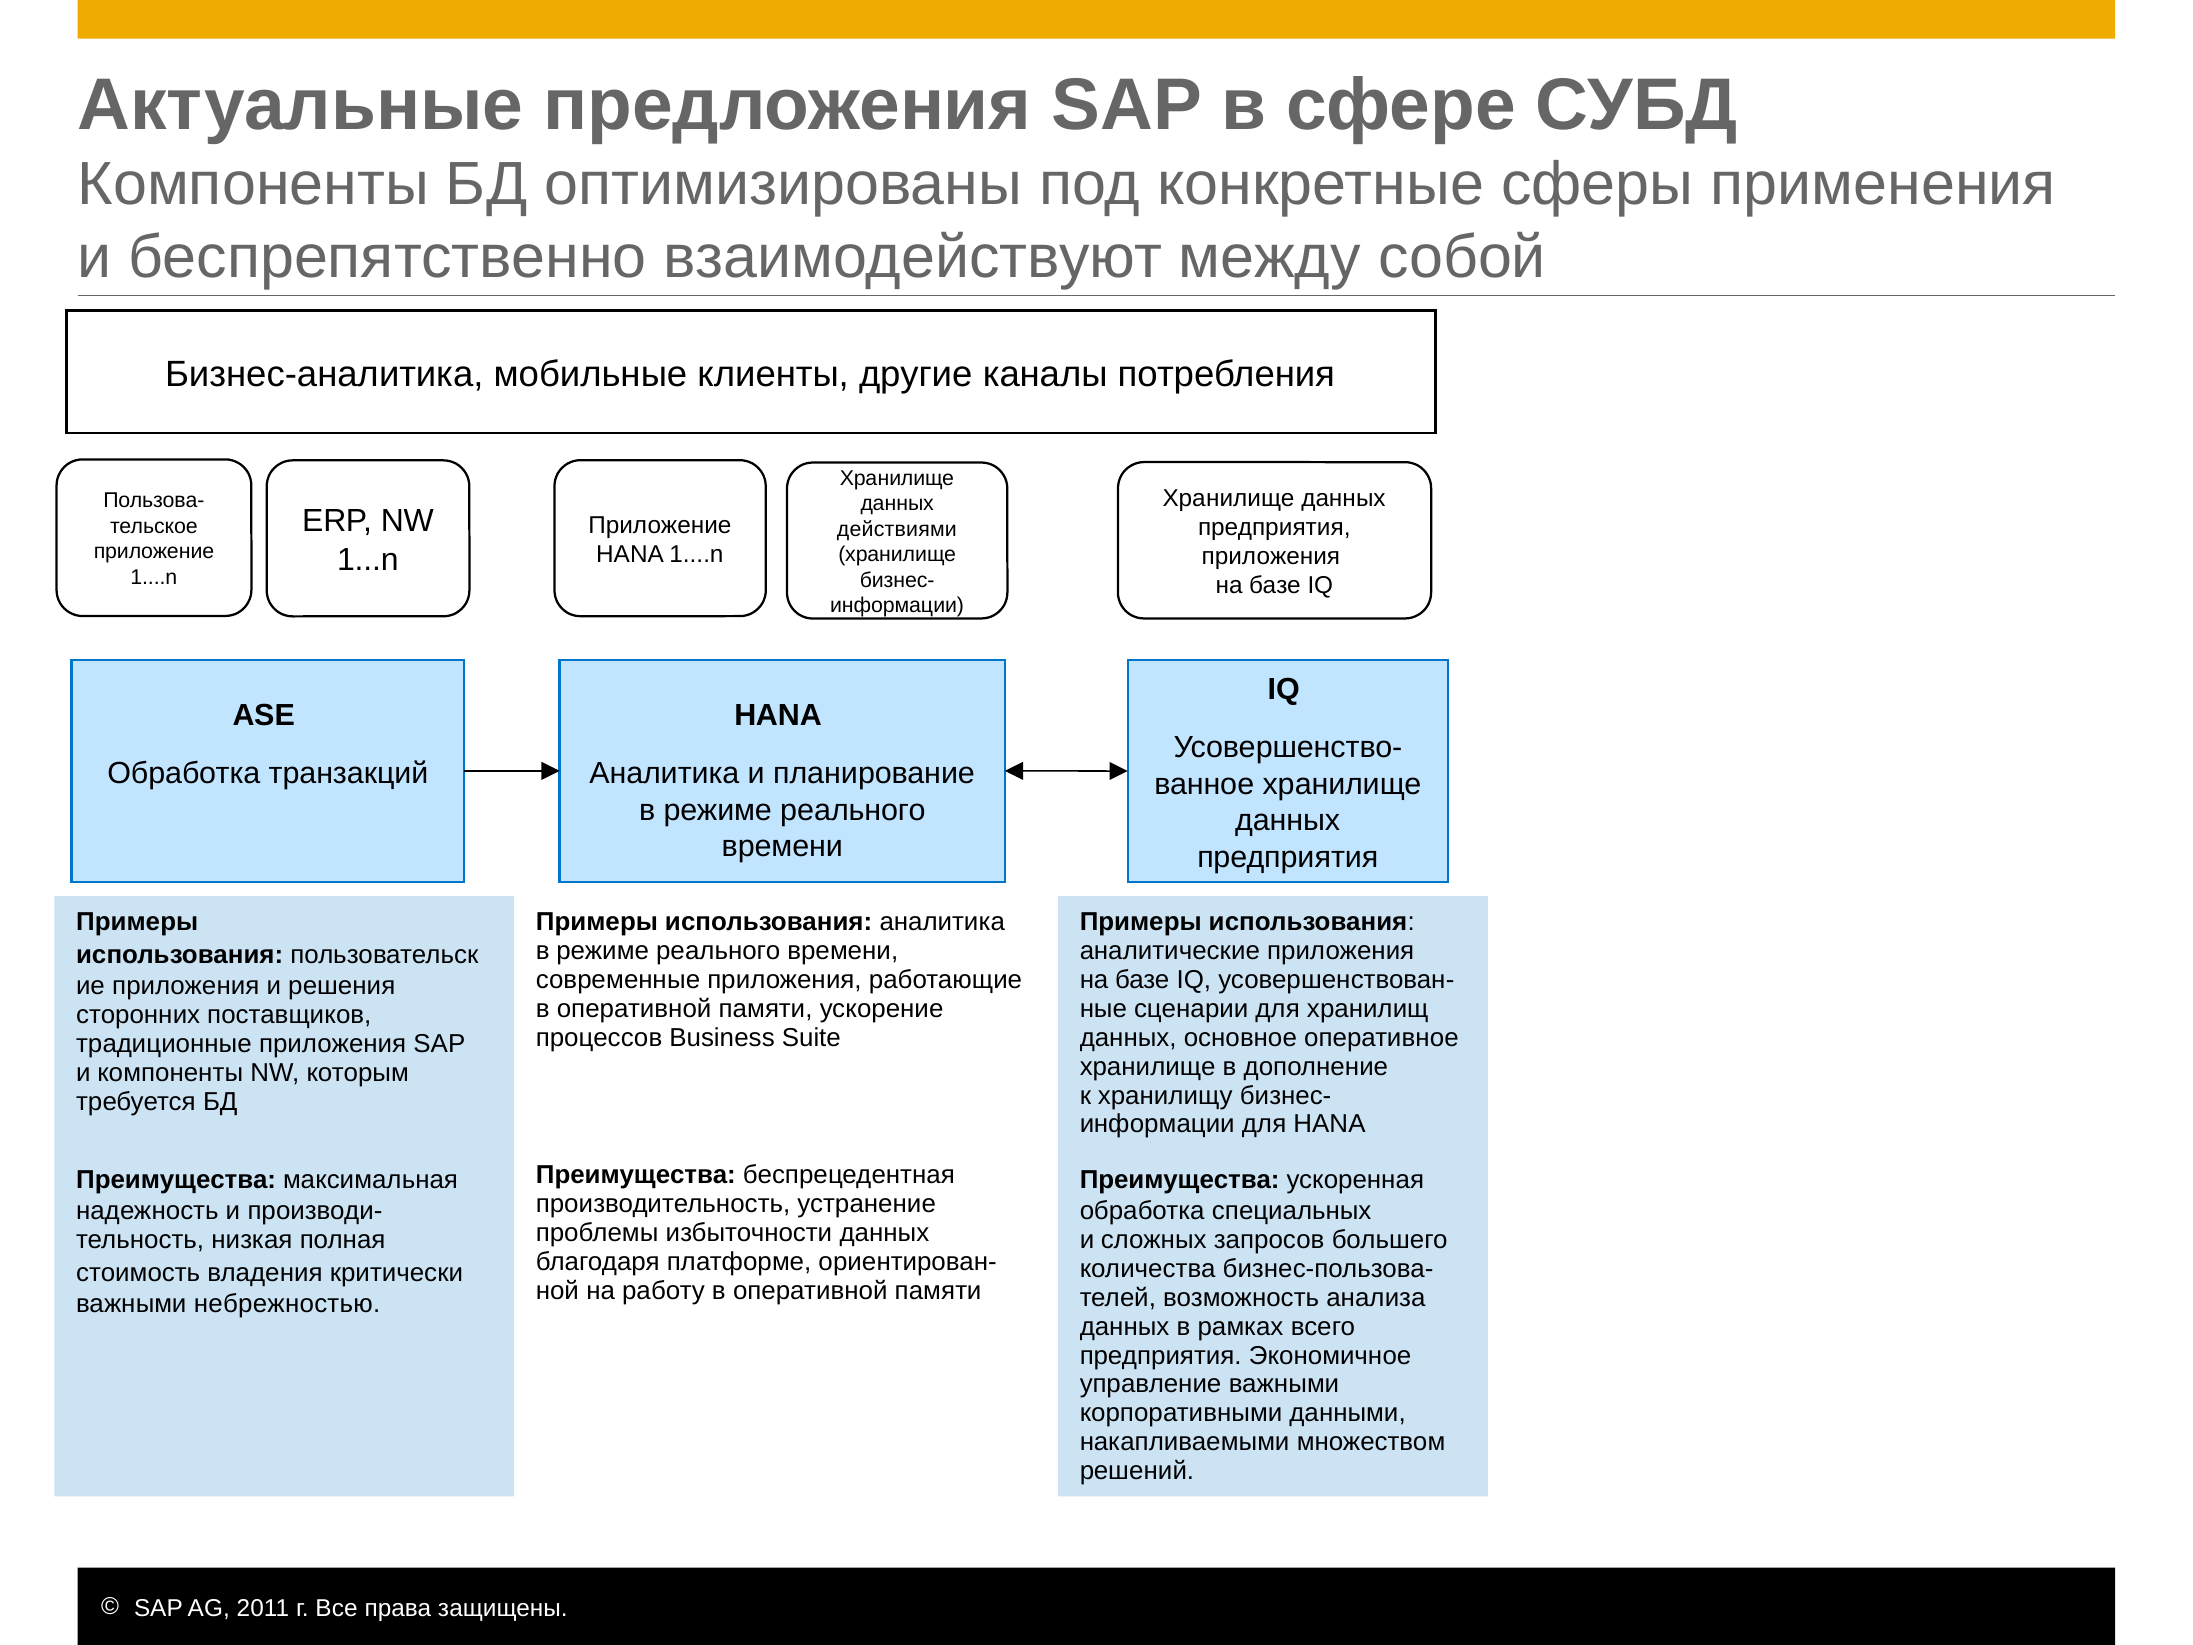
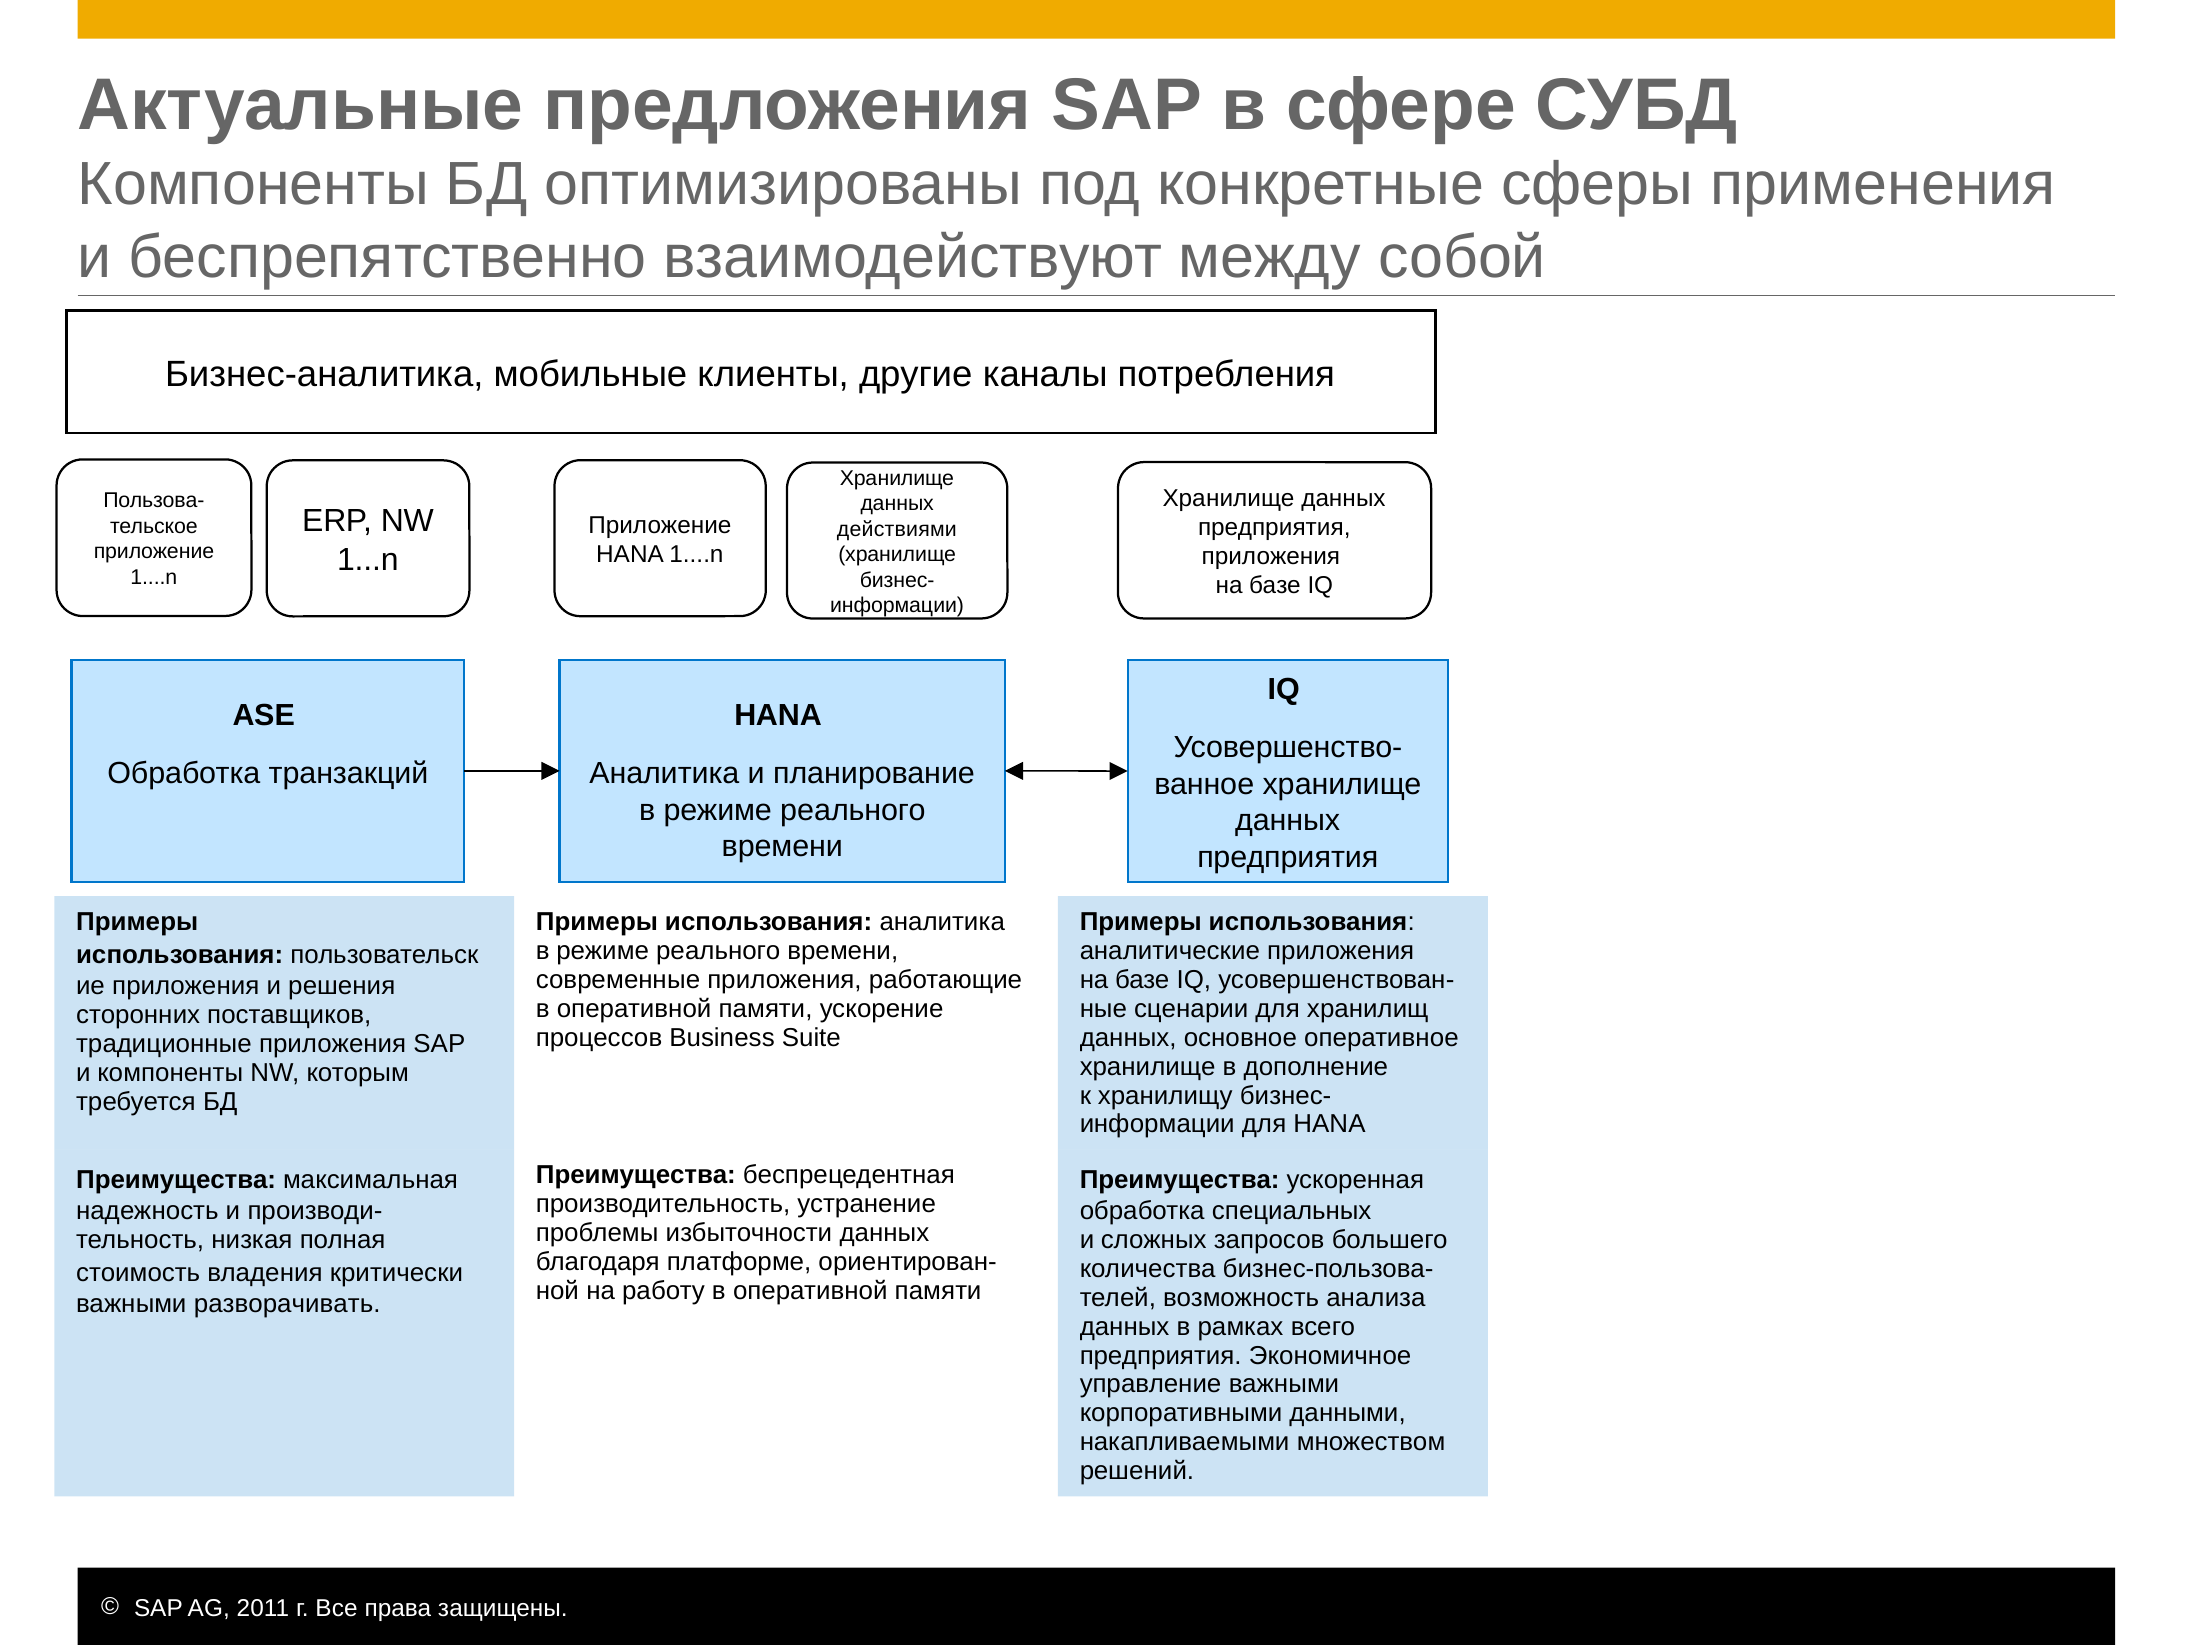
небрежностью: небрежностью -> разворачивать (287, 1304)
